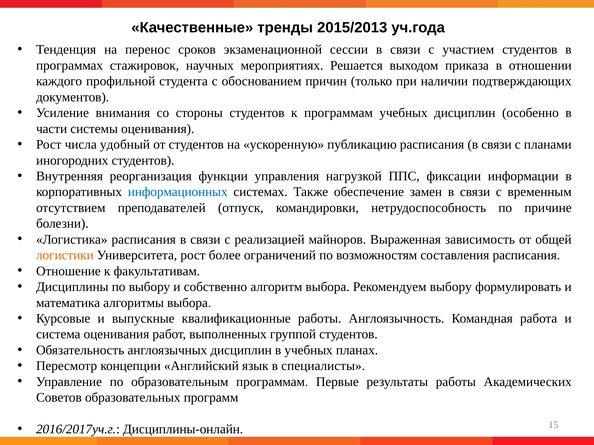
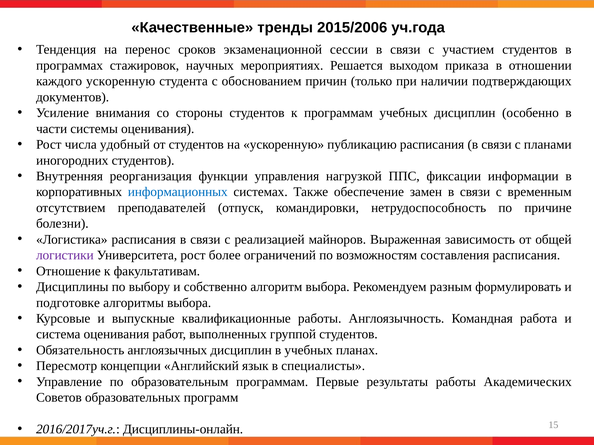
2015/2013: 2015/2013 -> 2015/2006 (352, 28)
каждого профильной: профильной -> ускоренную (121, 81)
логистики colour: orange -> purple (65, 256)
Рекомендуем выбору: выбору -> разным (451, 287)
математика: математика -> подготовке (68, 303)
